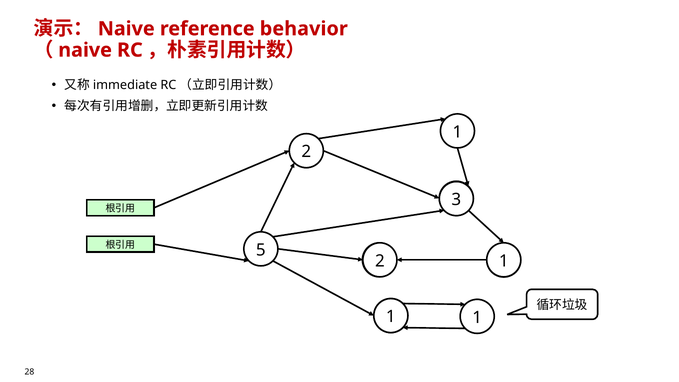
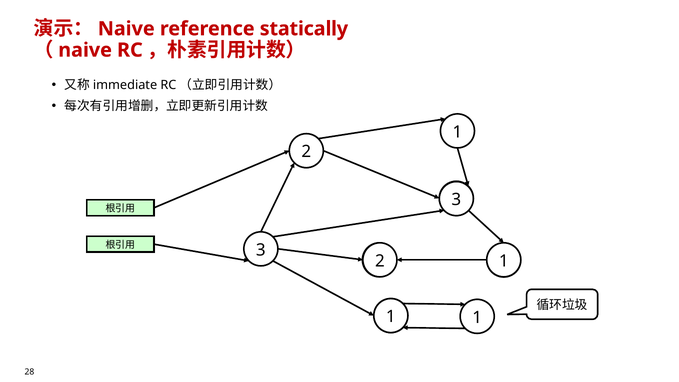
behavior: behavior -> statically (304, 29)
5: 5 -> 3 (261, 250)
